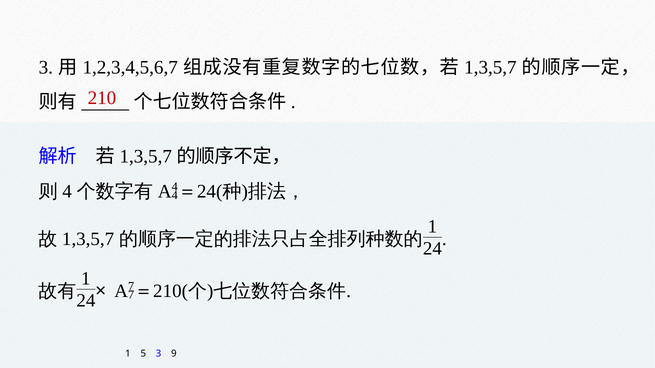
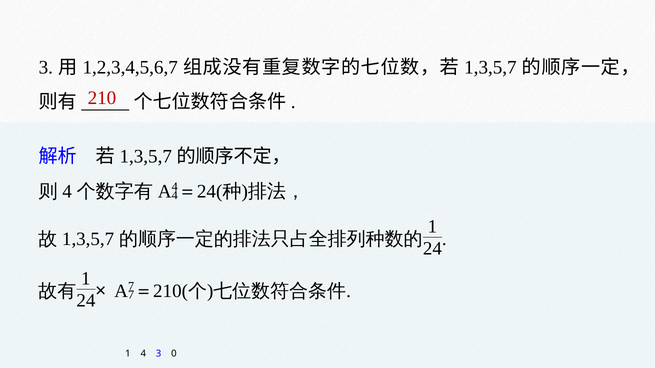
1 5: 5 -> 4 (143, 354)
9: 9 -> 0 (174, 354)
